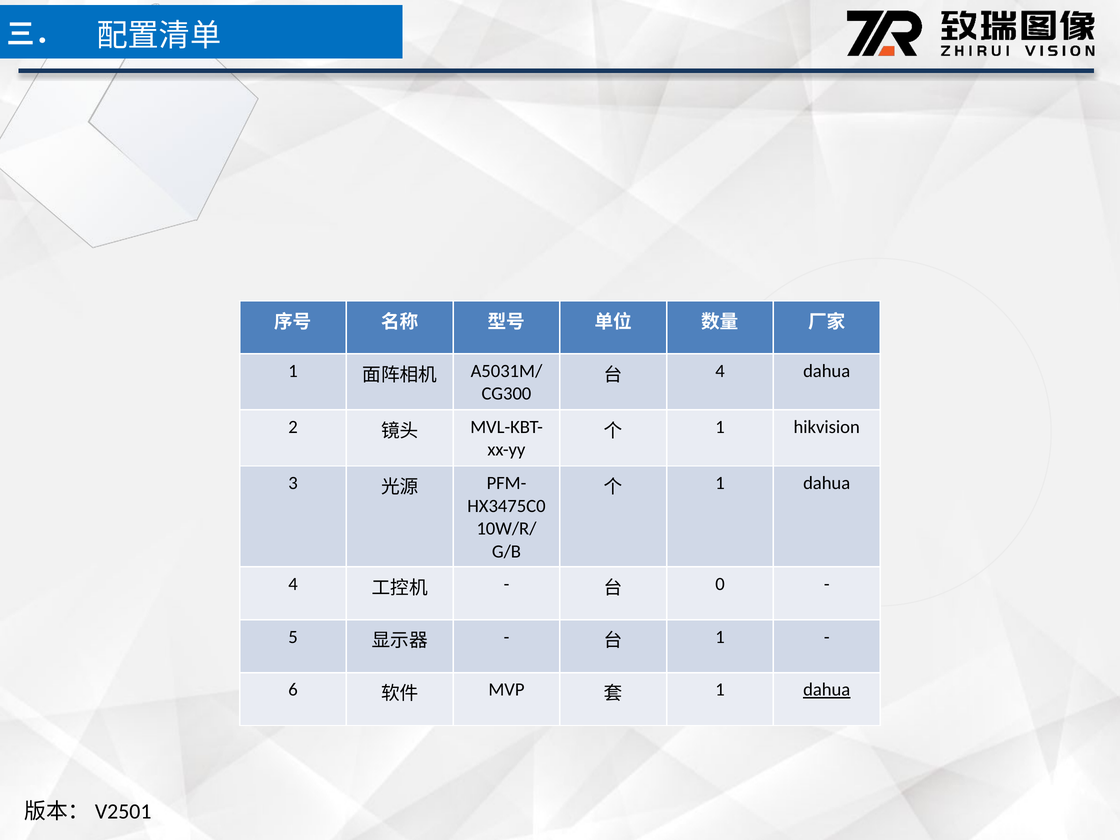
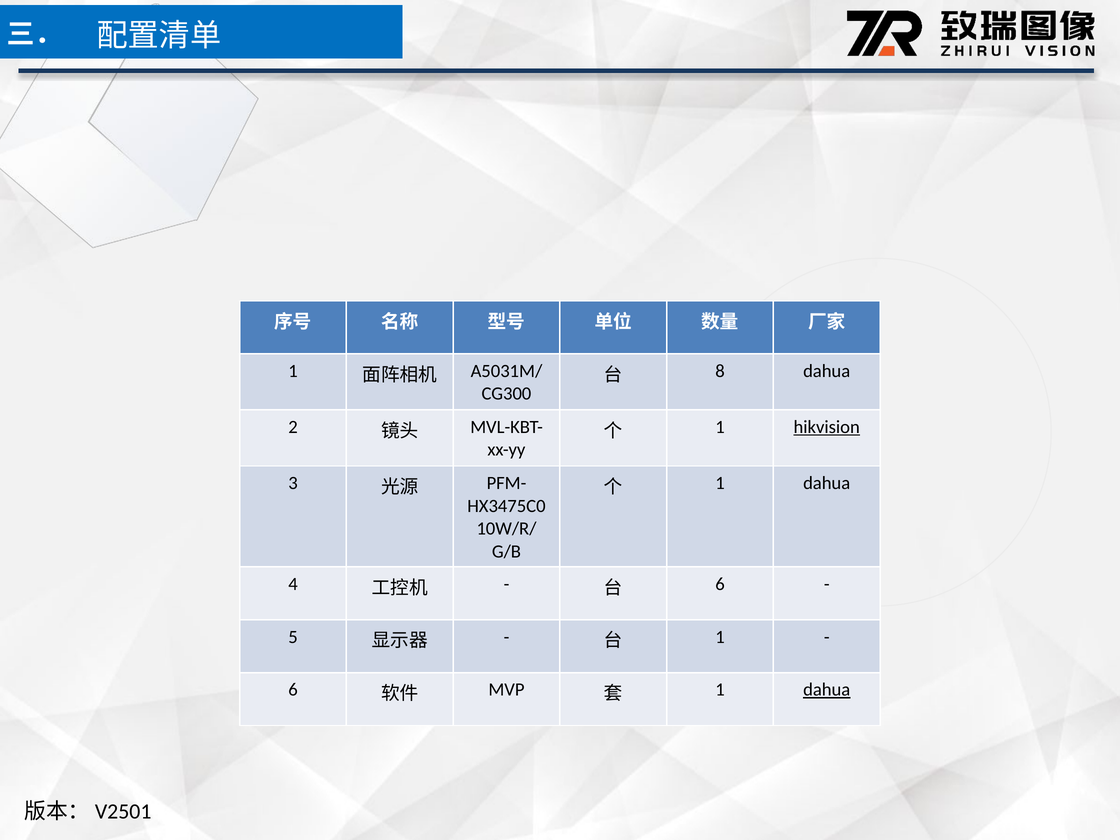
4: 4 -> 8 (720, 371)
hikvision underline: none -> present (827, 427)
0: 0 -> 6 (720, 584)
